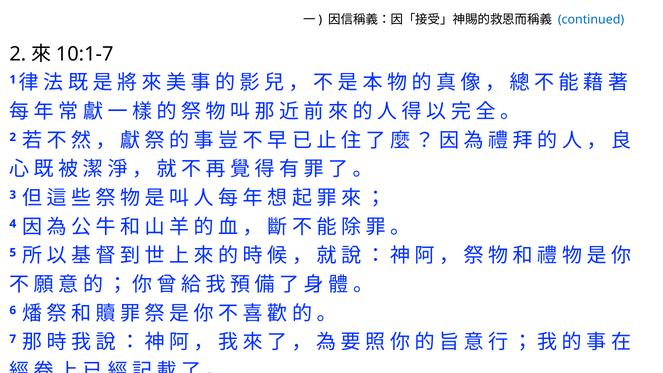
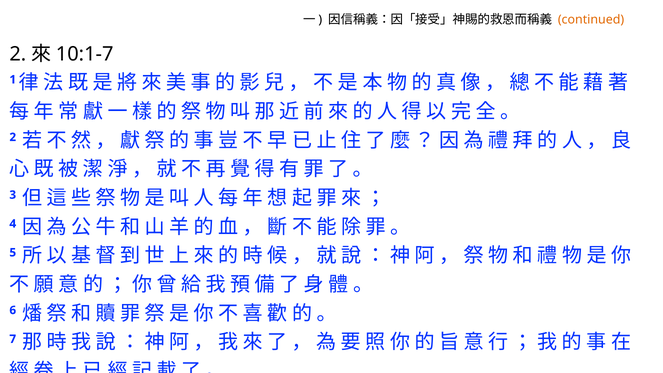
continued colour: blue -> orange (591, 19)
